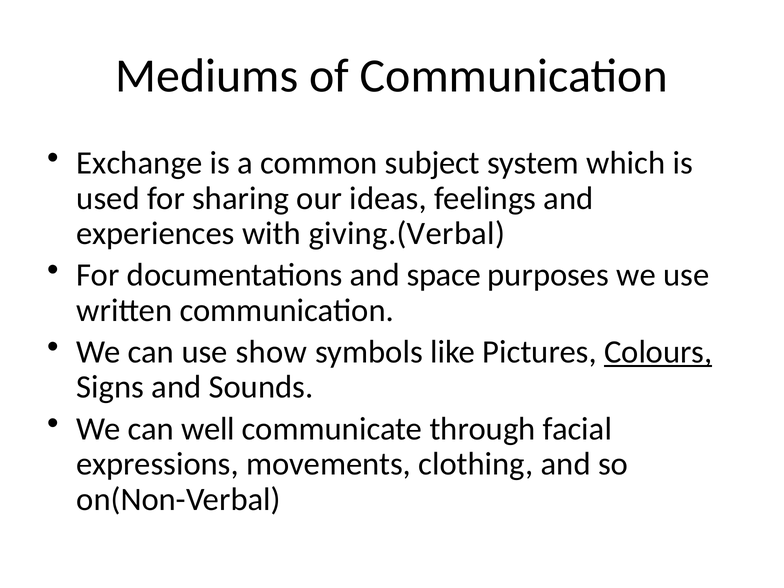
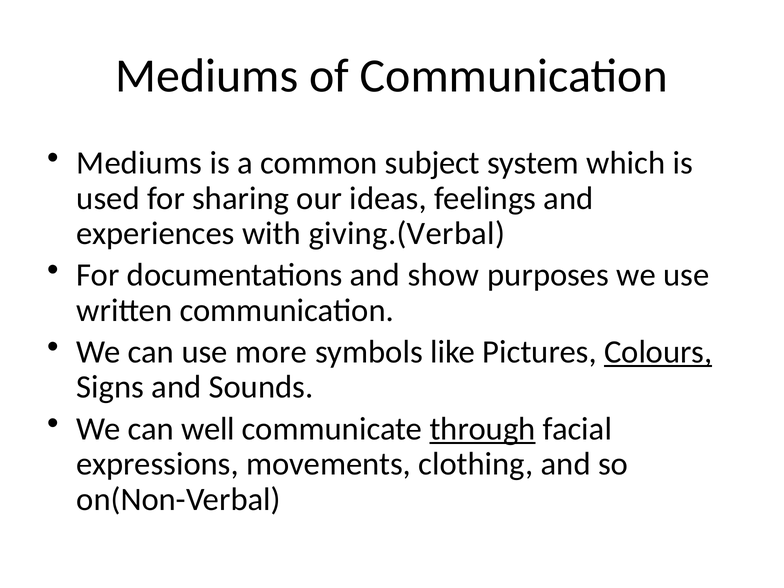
Exchange: Exchange -> Mediums (139, 163)
space: space -> show (443, 275)
show: show -> more (271, 352)
through underline: none -> present (483, 429)
